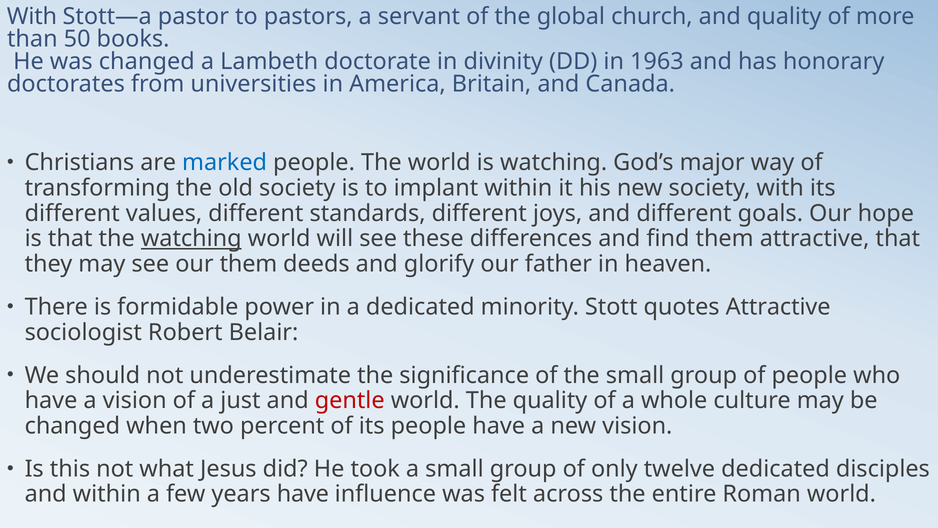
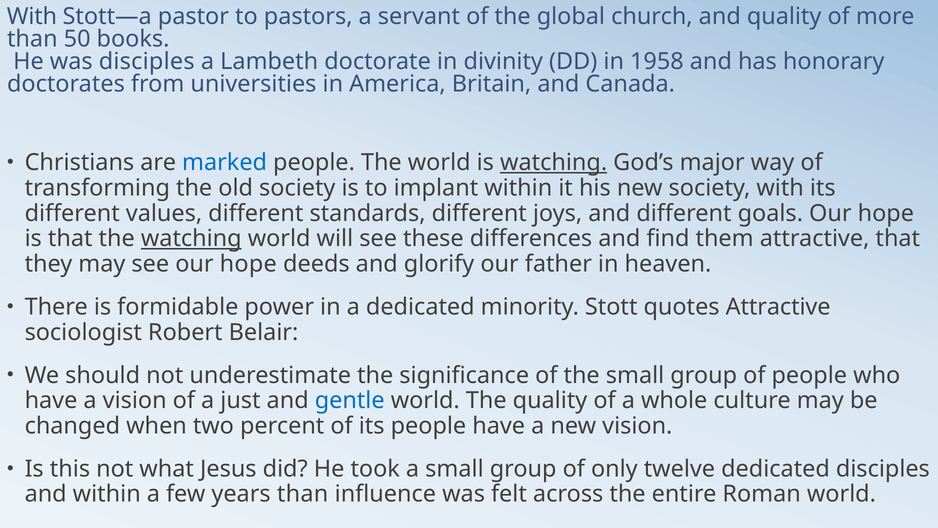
was changed: changed -> disciples (147, 61)
1963: 1963 -> 1958 (657, 61)
watching underline: none -> present (554, 163)
see our them: them -> hope (248, 264)
gentle colour: red -> blue (350, 400)
years have: have -> than (303, 494)
